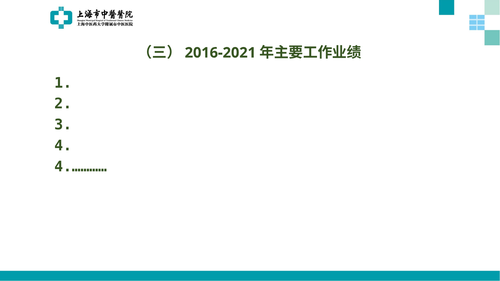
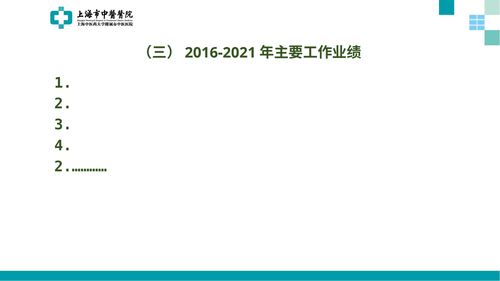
4.…………: 4.………… -> 2.………… (81, 167)
